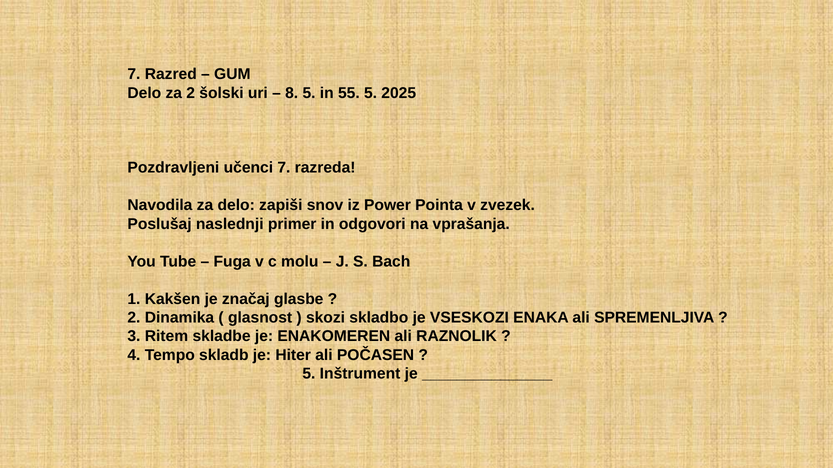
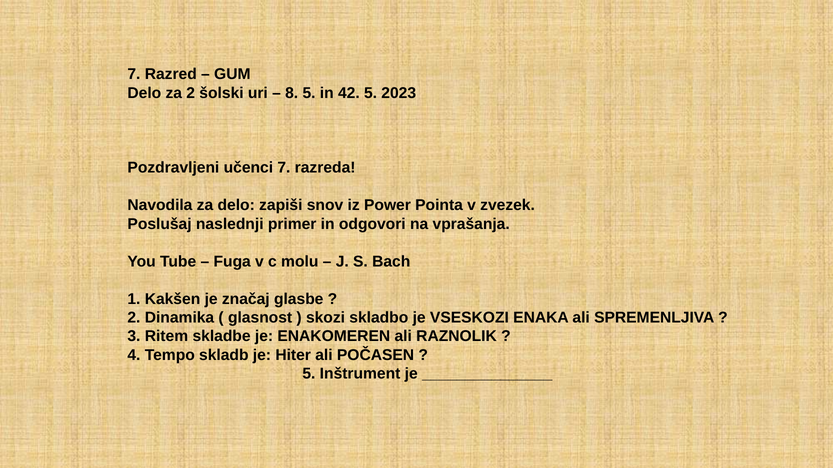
55: 55 -> 42 (349, 93)
2025: 2025 -> 2023 (399, 93)
